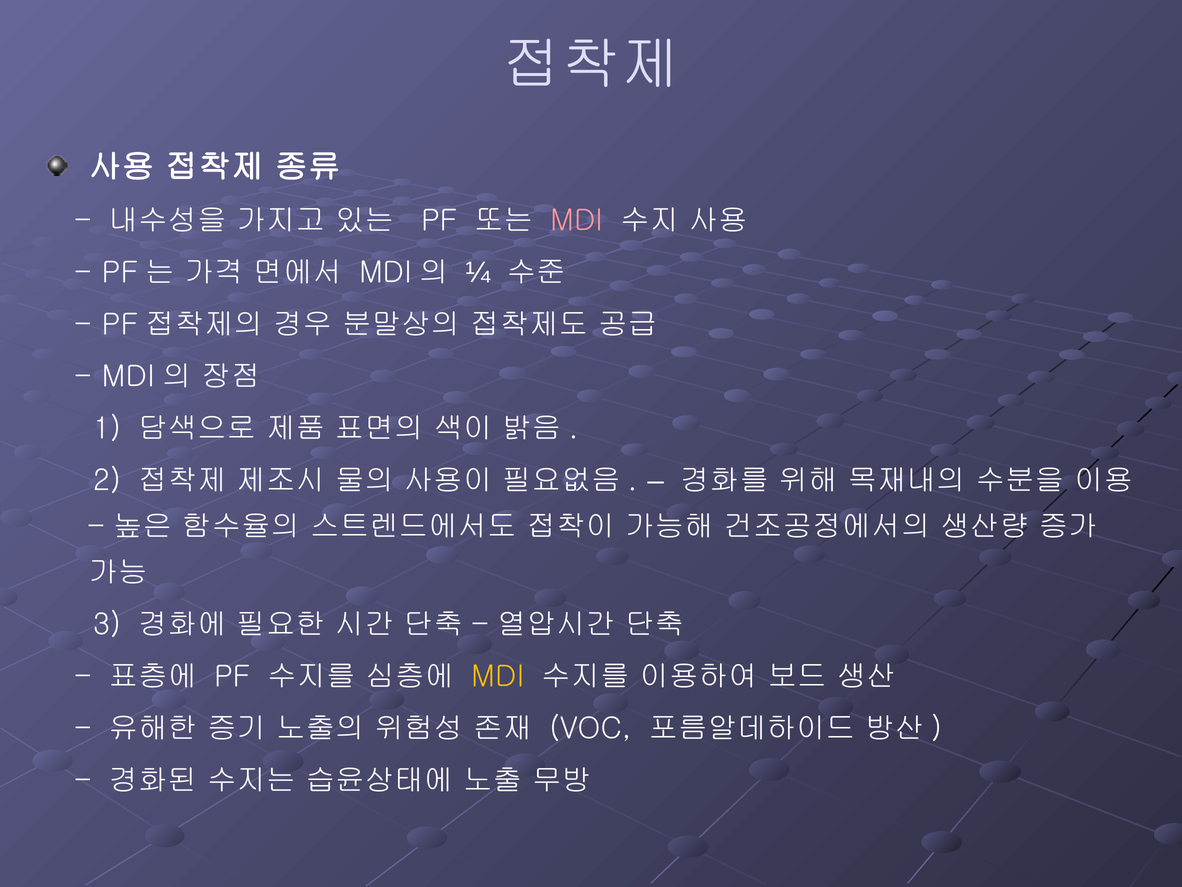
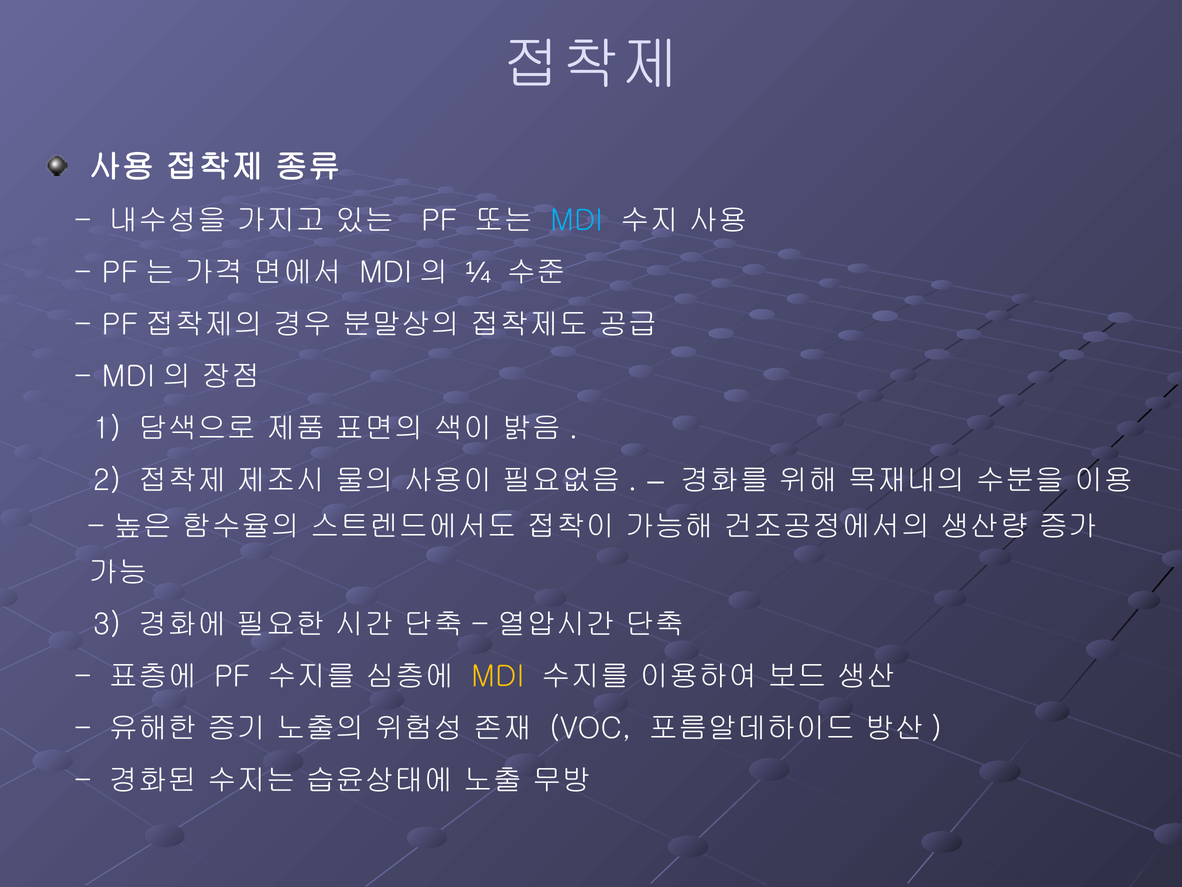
MDI colour: pink -> light blue (577, 220)
